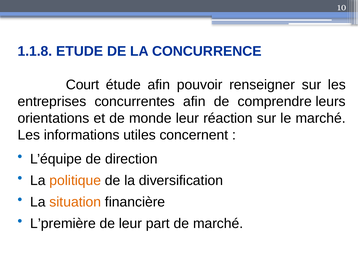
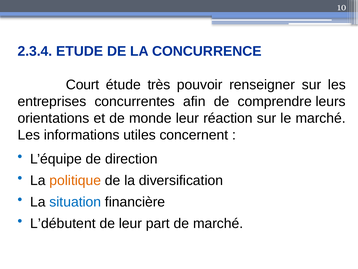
1.1.8: 1.1.8 -> 2.3.4 (35, 51)
étude afin: afin -> très (159, 85)
situation colour: orange -> blue (75, 202)
L’première: L’première -> L’débutent (63, 223)
